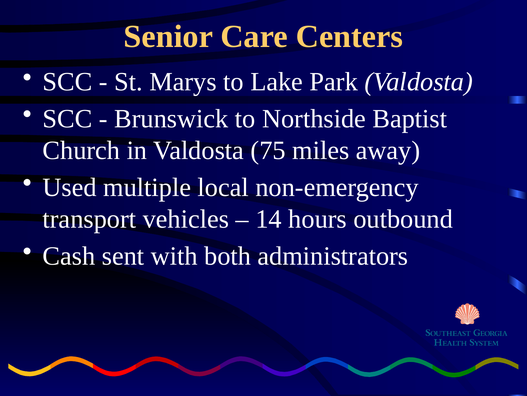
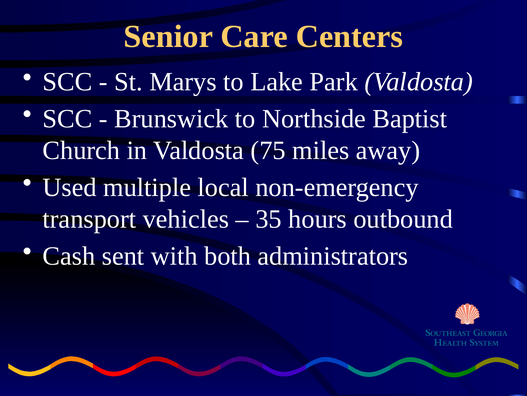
14: 14 -> 35 (269, 219)
